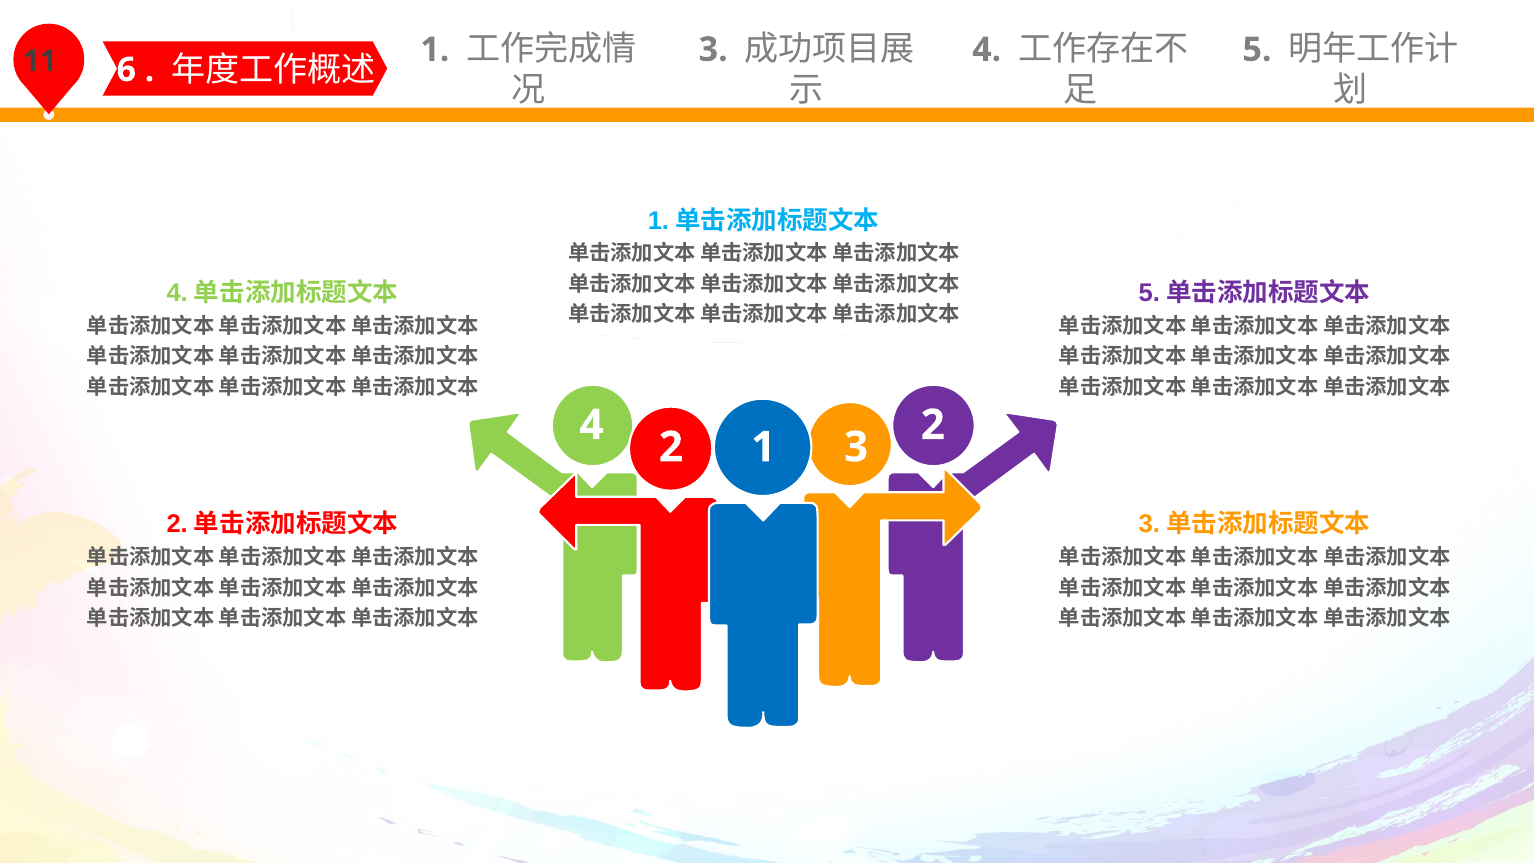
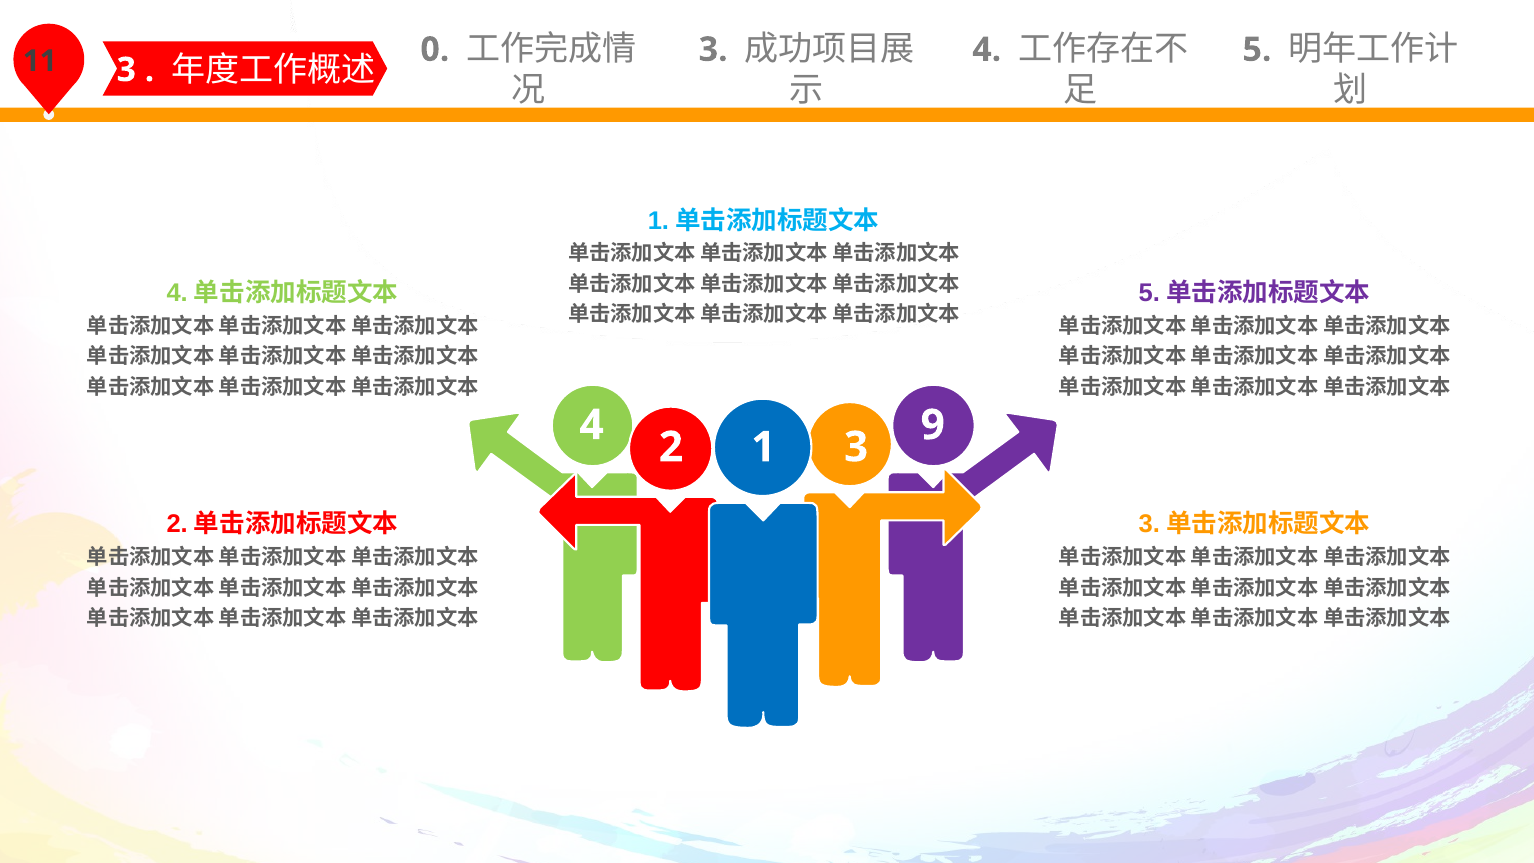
6: 6 -> 3 (126, 70)
1: 1 -> 0 (435, 50)
4 2: 2 -> 9 (933, 425)
